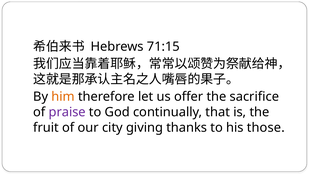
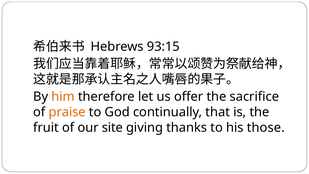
71:15: 71:15 -> 93:15 (163, 46)
praise colour: purple -> orange (67, 112)
city: city -> site (112, 127)
